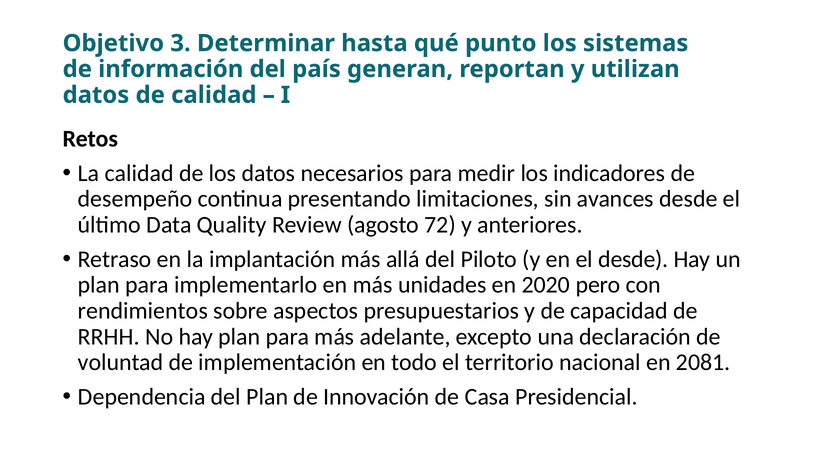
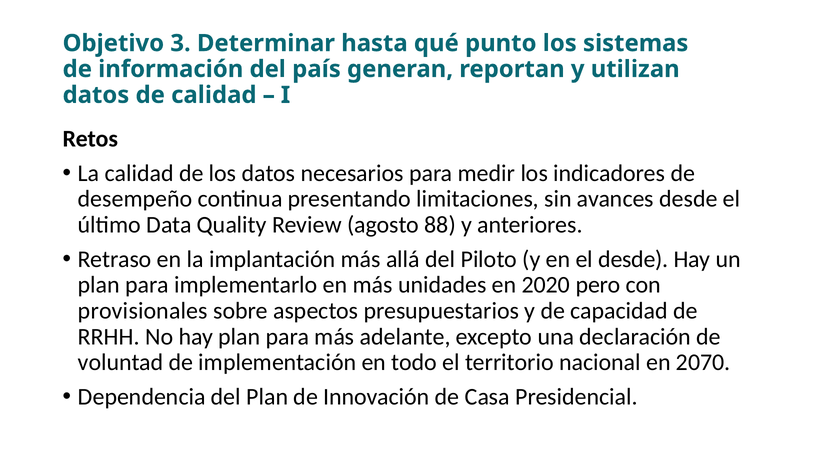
72: 72 -> 88 (440, 225)
rendimientos: rendimientos -> provisionales (143, 311)
2081: 2081 -> 2070 (703, 362)
